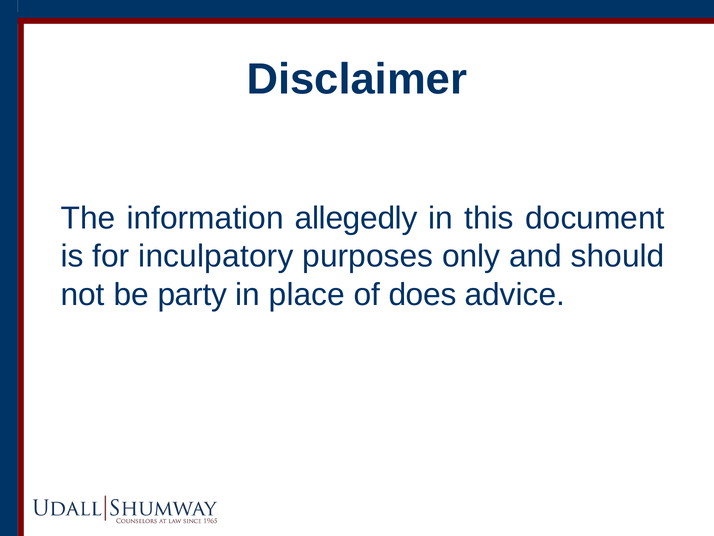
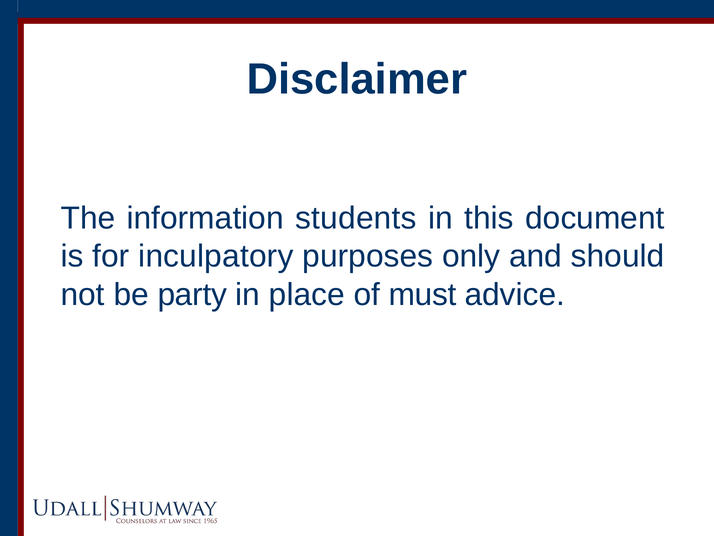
allegedly: allegedly -> students (356, 218)
does: does -> must (422, 294)
